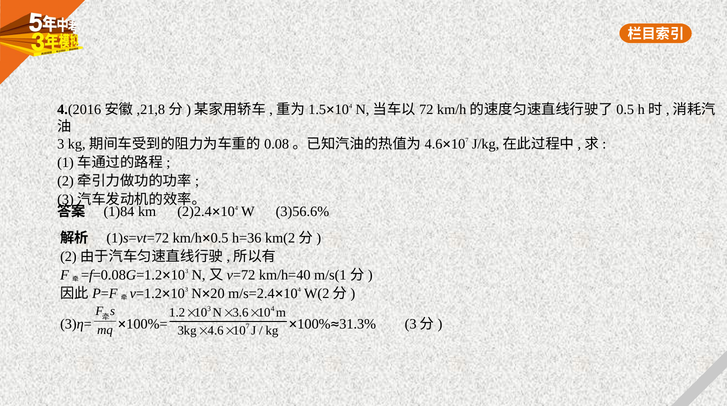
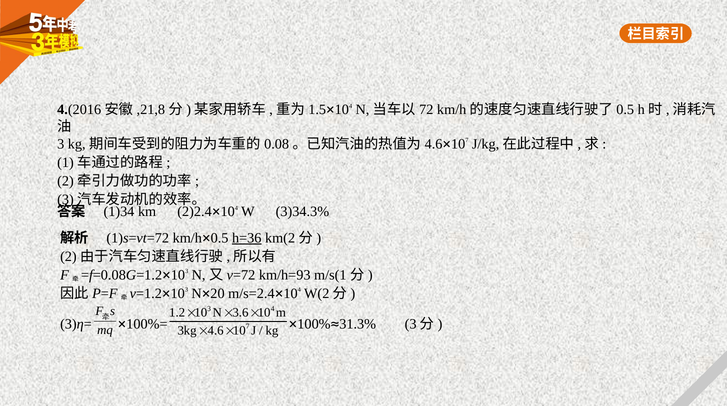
1)84: 1)84 -> 1)34 (119, 212)
3)56.6%: 3)56.6% -> 3)34.3% (302, 212)
h=36 underline: none -> present (247, 238)
km/h=40: km/h=40 -> km/h=93 (285, 275)
